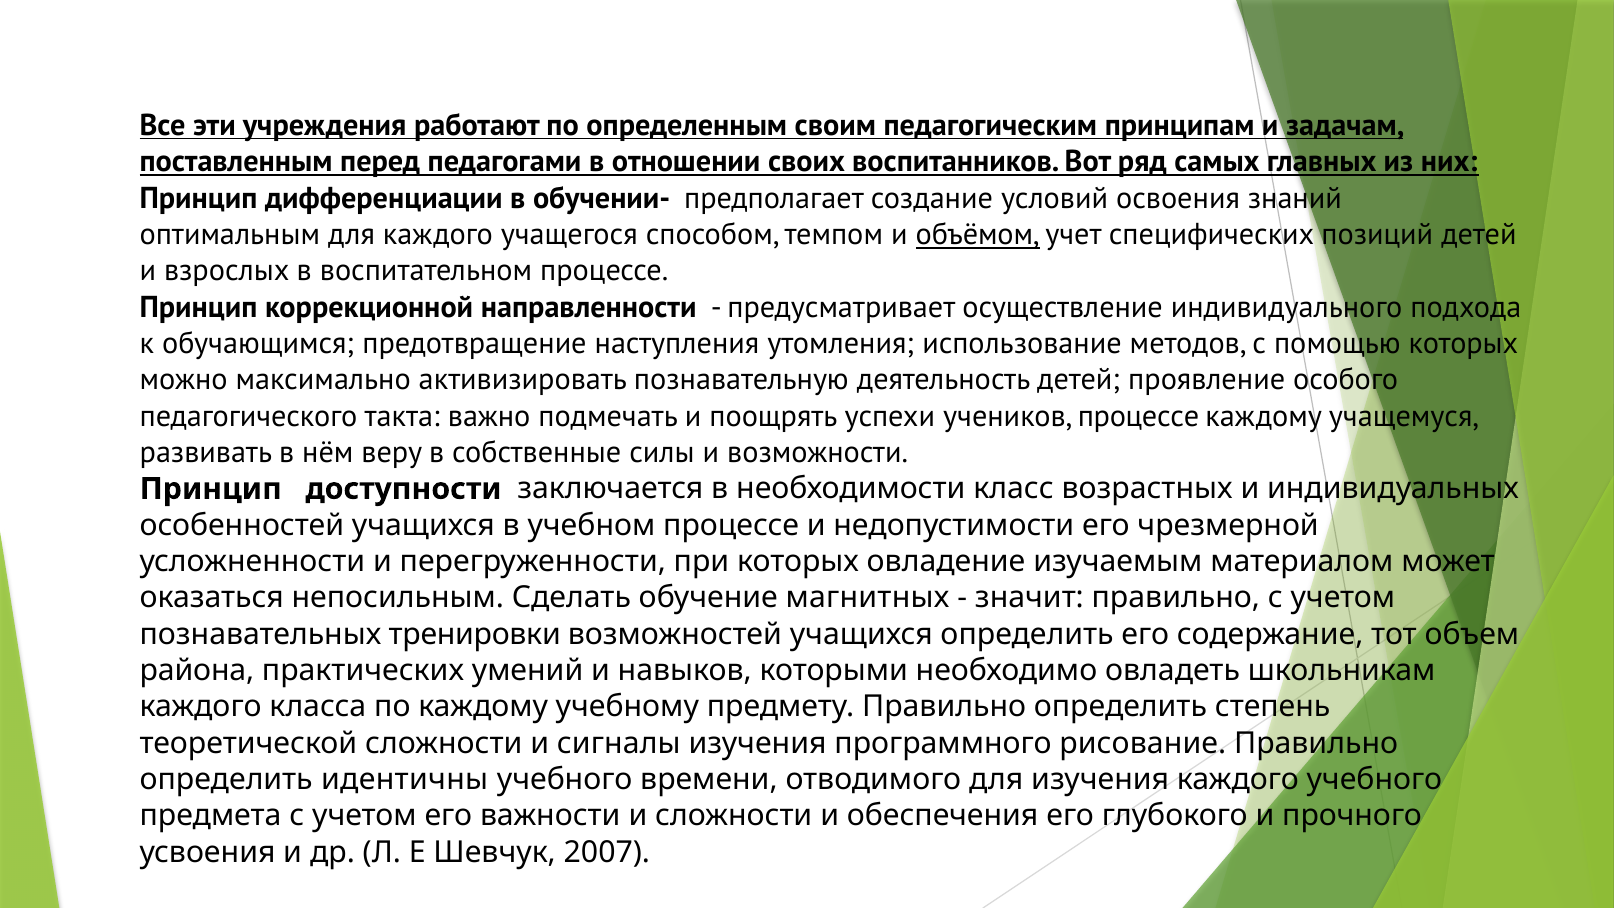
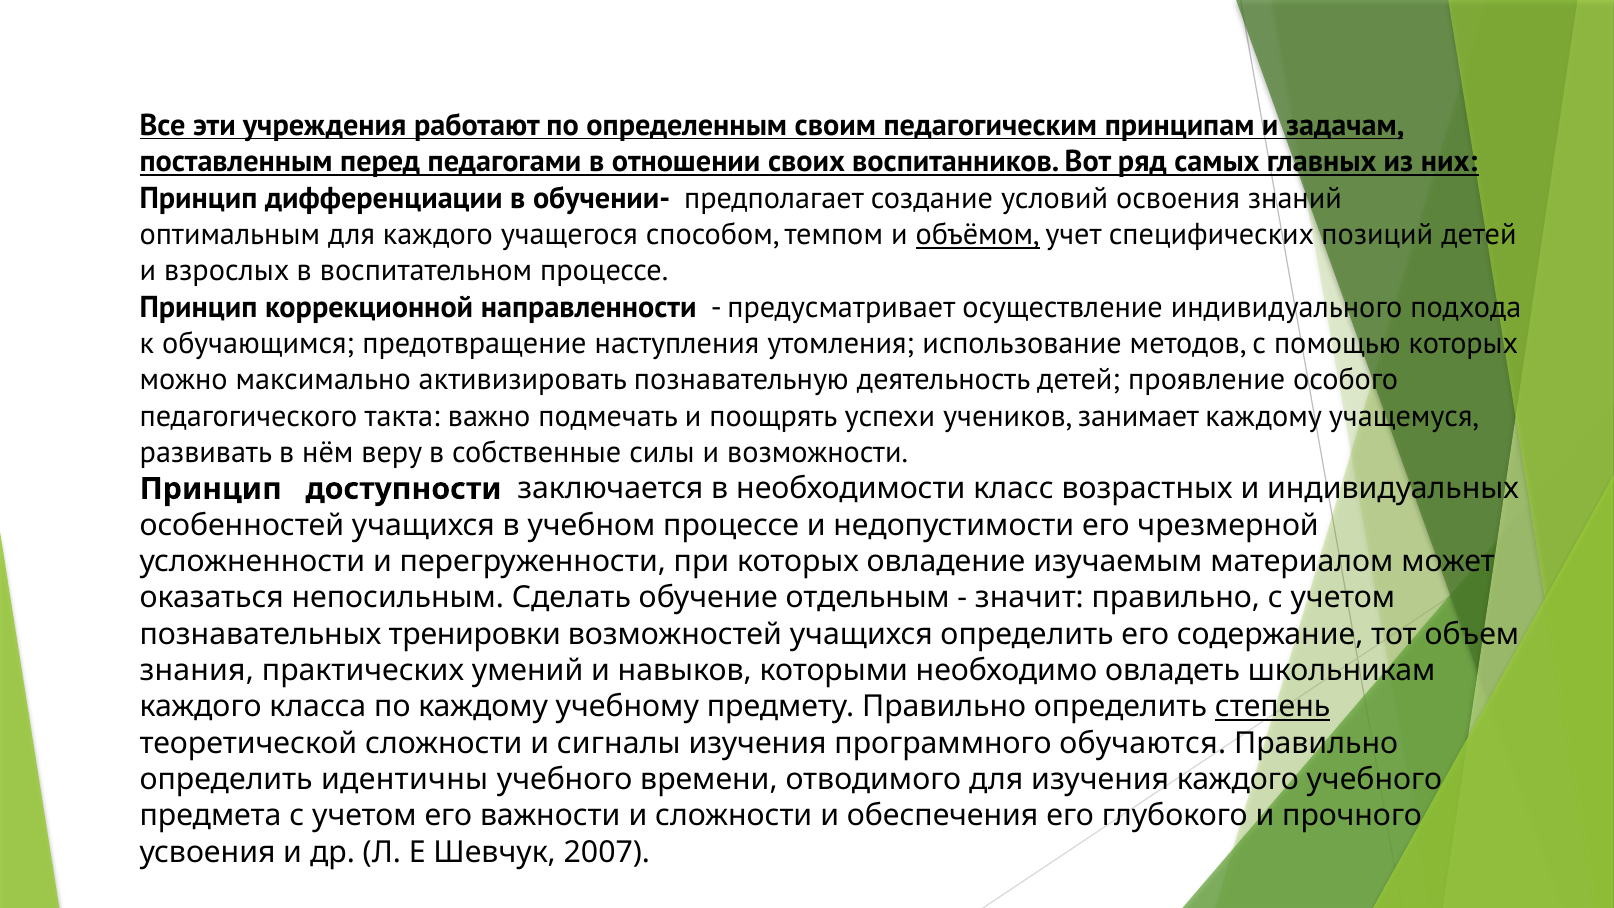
учеников процессе: процессе -> занимает (1138, 416)
магнитных: магнитных -> отдельным (868, 598)
района: района -> знания (197, 670)
степень underline: none -> present (1273, 707)
рисование: рисование -> обучаются (1143, 743)
